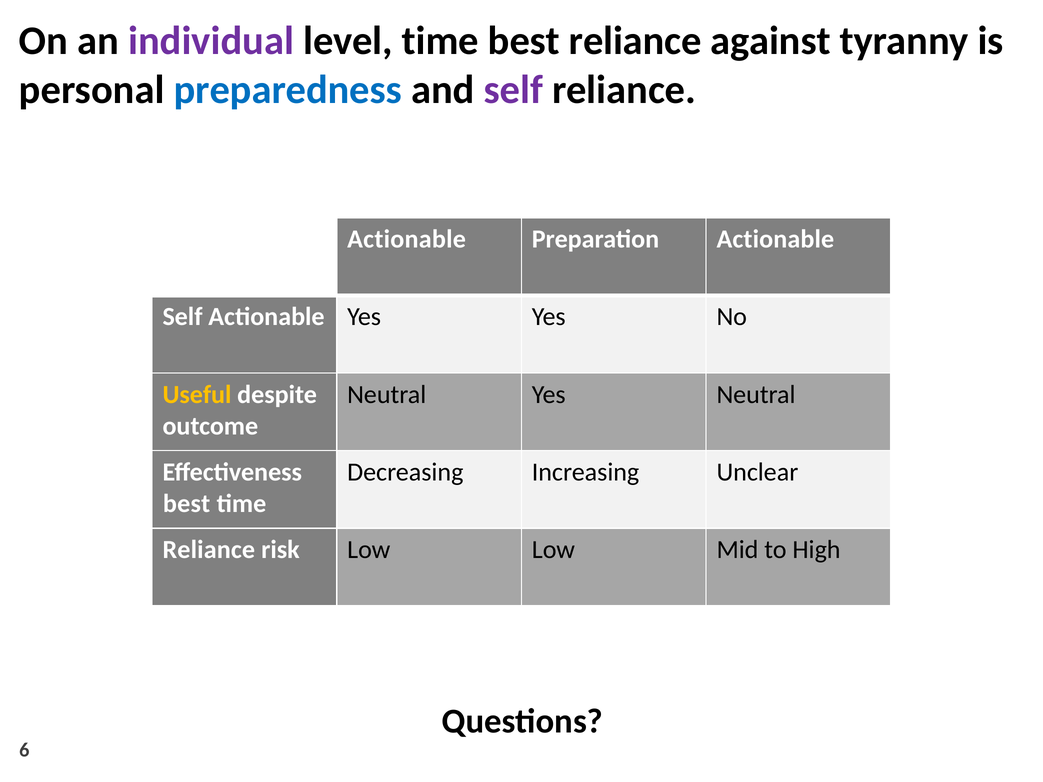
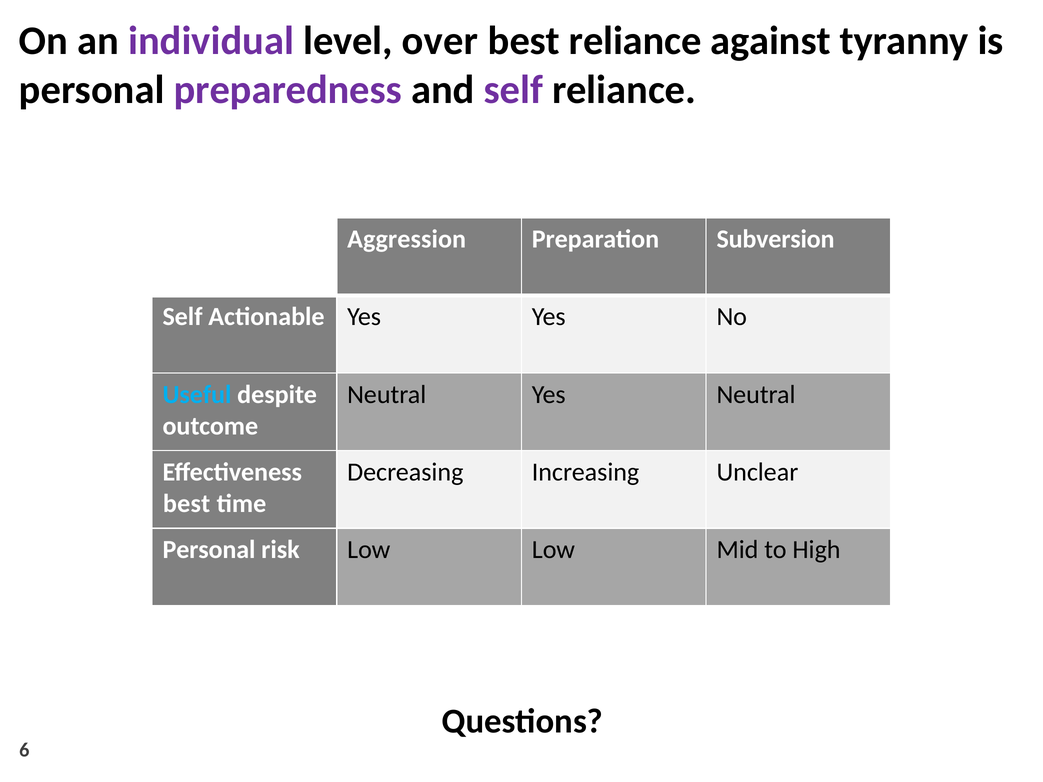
level time: time -> over (440, 41)
preparedness colour: blue -> purple (288, 90)
Actionable: Actionable -> Aggression (407, 239)
Preparation Actionable: Actionable -> Subversion (776, 239)
Useful colour: yellow -> light blue (197, 395)
Reliance: Reliance -> Personal (209, 550)
